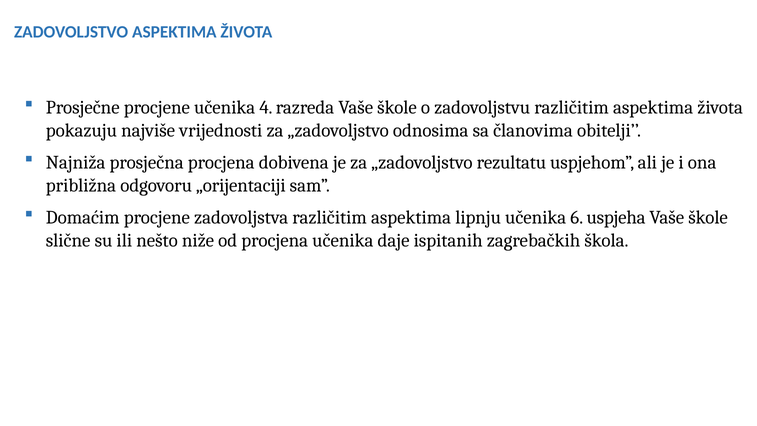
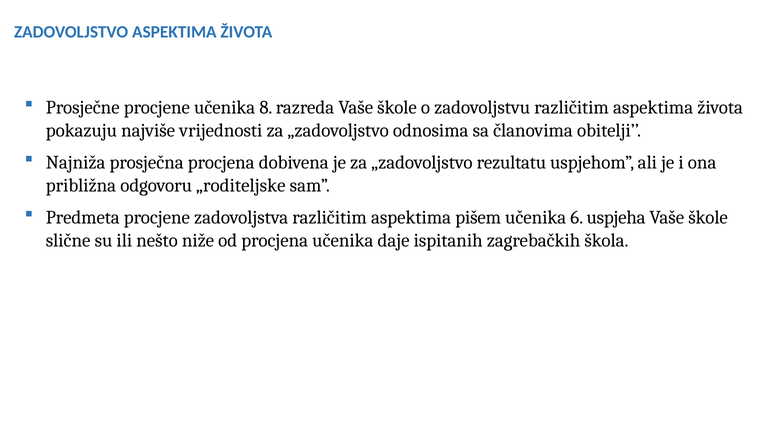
4: 4 -> 8 (266, 108)
„orijentaciji: „orijentaciji -> „roditeljske (241, 185)
Domaćim: Domaćim -> Predmeta (83, 217)
lipnju: lipnju -> pišem (478, 217)
